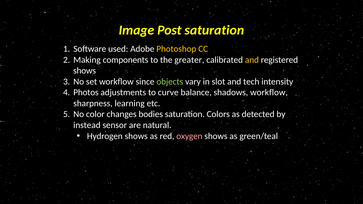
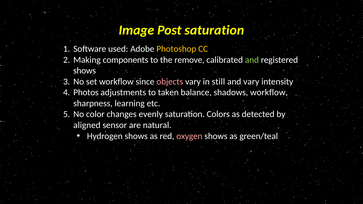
greater: greater -> remove (189, 60)
and colour: yellow -> light green (252, 60)
objects colour: light green -> pink (170, 82)
slot: slot -> still (218, 82)
and tech: tech -> vary (251, 82)
curve: curve -> taken (168, 93)
bodies: bodies -> evenly (151, 114)
instead: instead -> aligned (87, 125)
